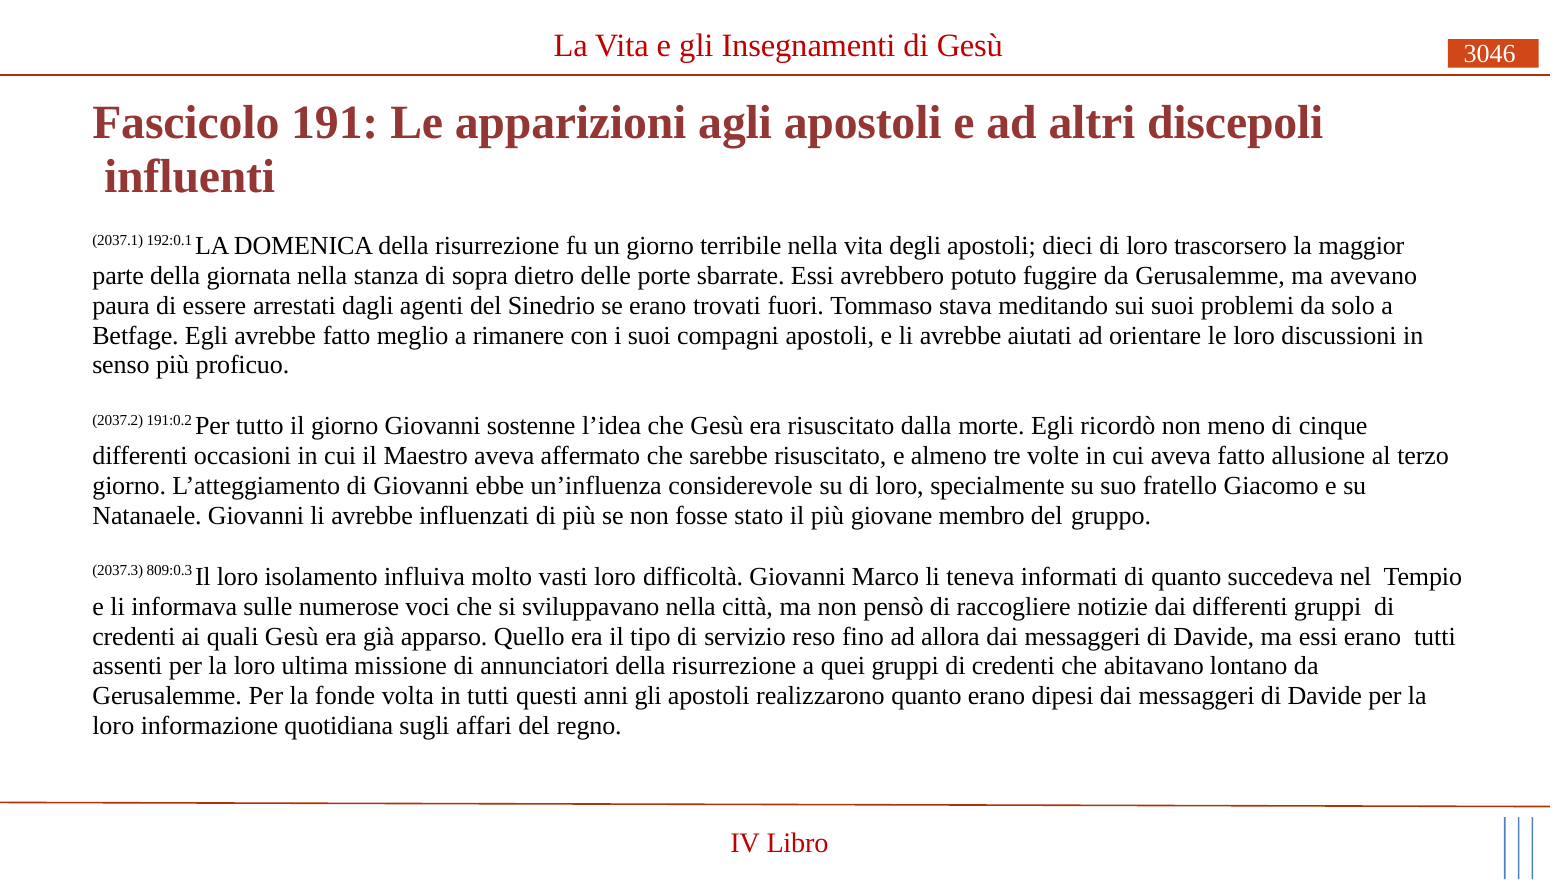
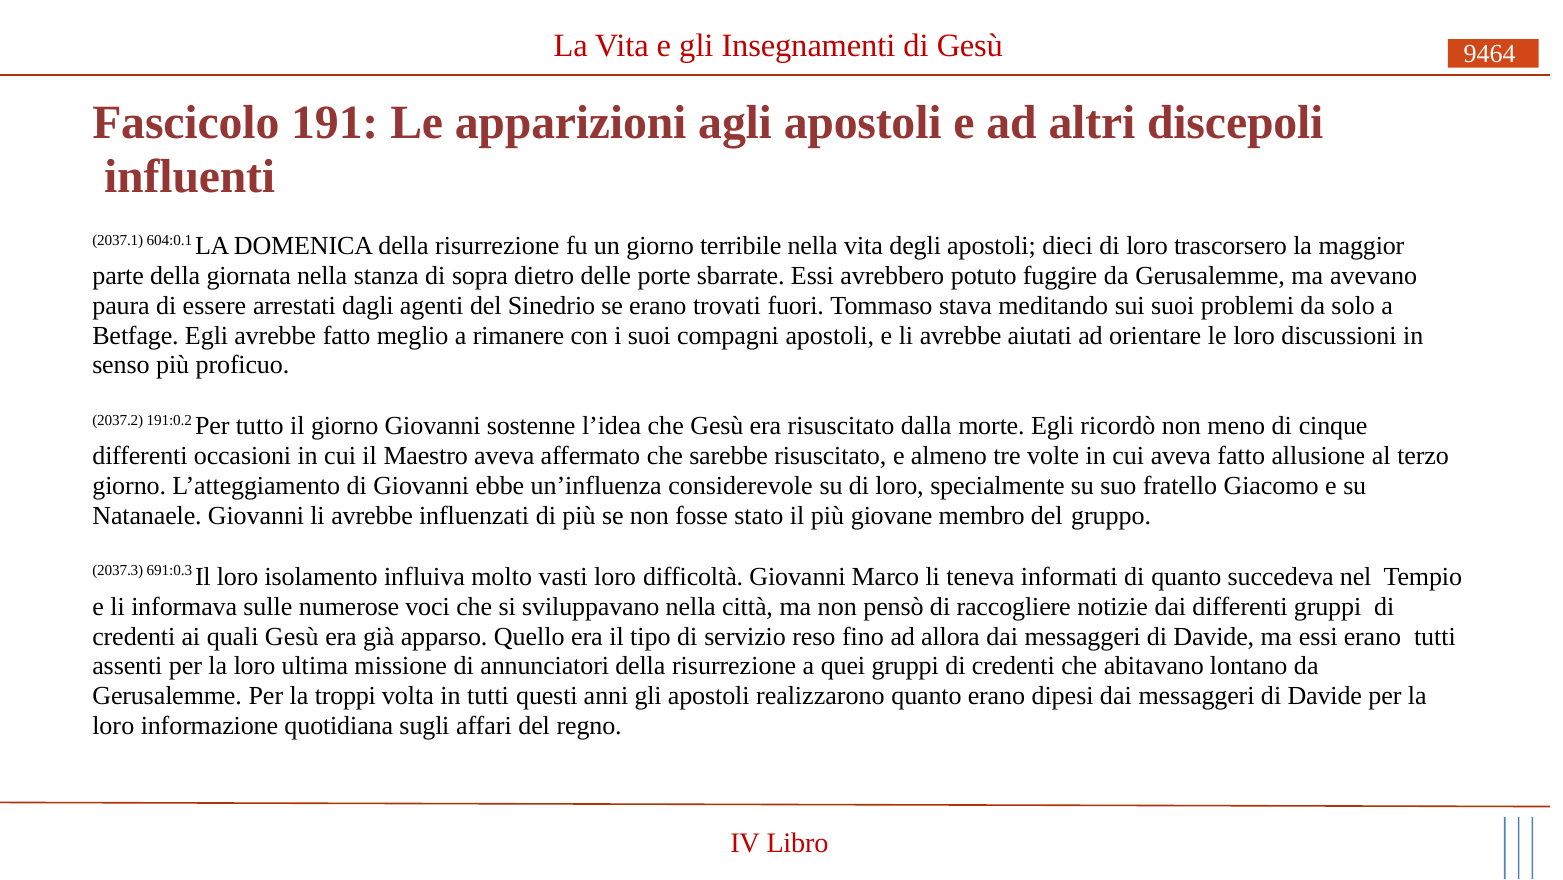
3046: 3046 -> 9464 (1490, 54)
192:0.1: 192:0.1 -> 604:0.1 (169, 240)
809:0.3: 809:0.3 -> 691:0.3 (169, 571)
fonde: fonde -> troppi (345, 696)
